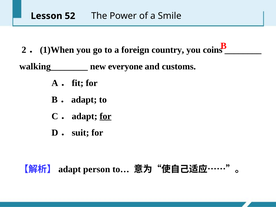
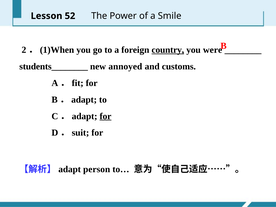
country underline: none -> present (168, 50)
coins: coins -> were (213, 50)
walking________: walking________ -> students________ (54, 67)
everyone: everyone -> annoyed (125, 67)
